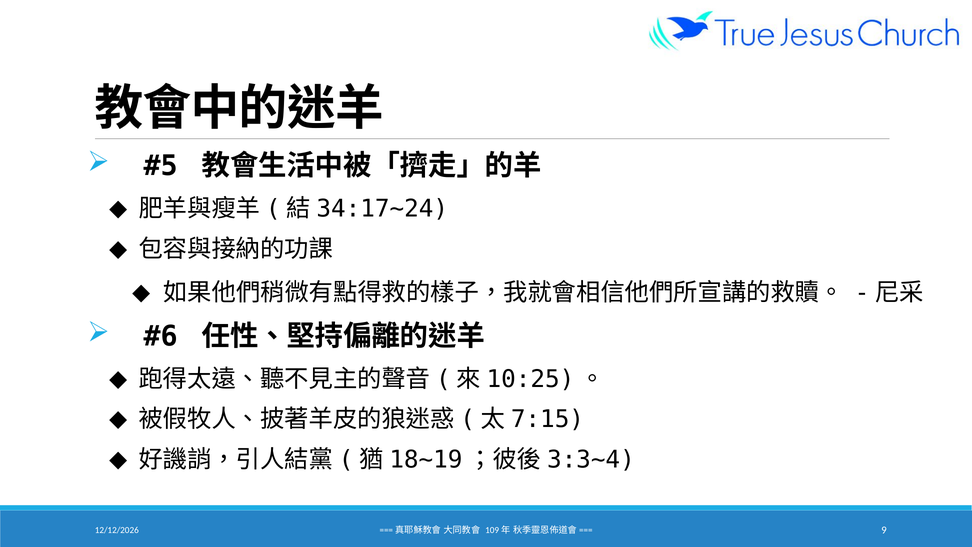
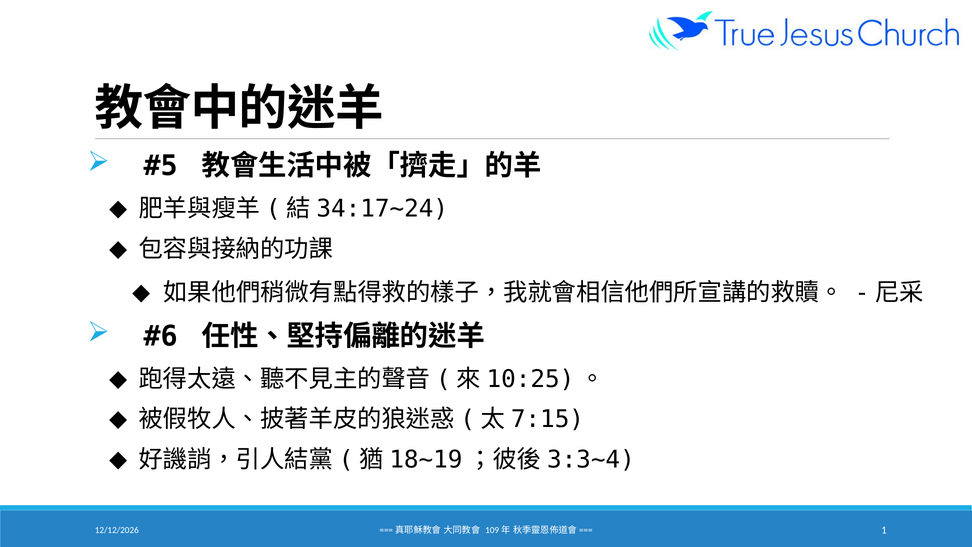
9: 9 -> 1 (884, 530)
